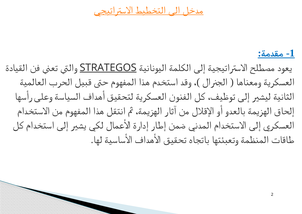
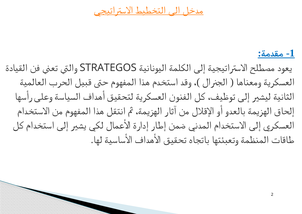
STRATEGOS underline: present -> none (108, 68)
